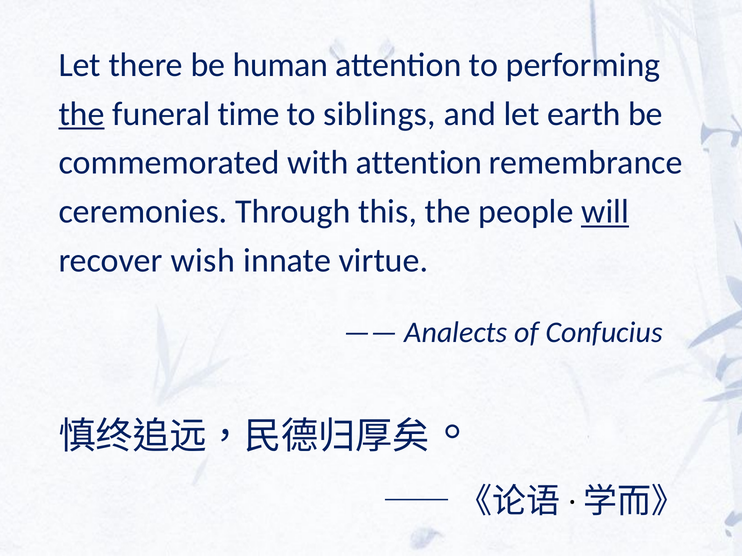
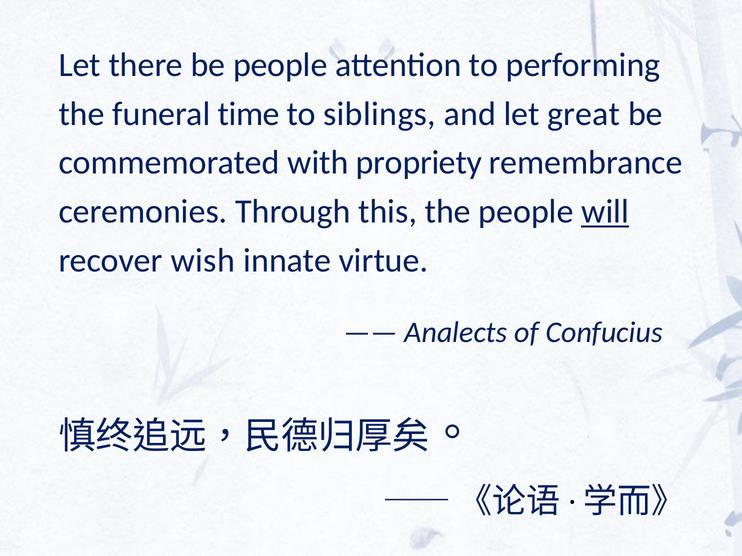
be human: human -> people (280, 65)
the underline: present -> none (82, 114)
earth: earth -> great (584, 114)
with attention: attention -> propriety (419, 163)
